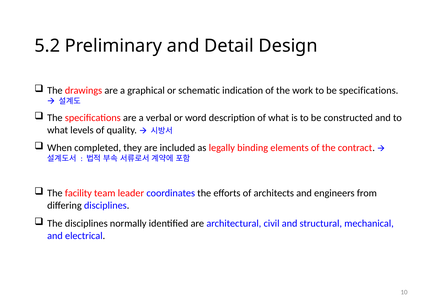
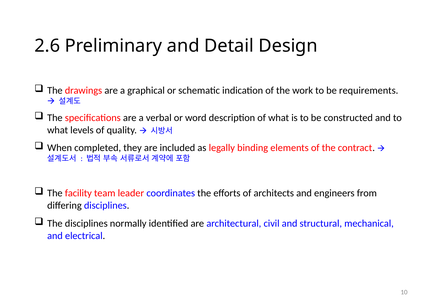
5.2: 5.2 -> 2.6 (47, 46)
be specifications: specifications -> requirements (369, 90)
